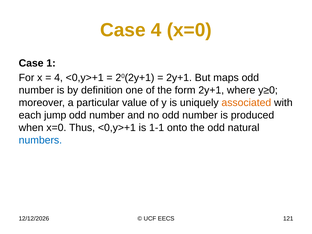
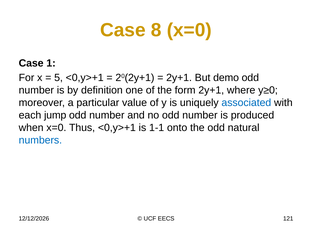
Case 4: 4 -> 8 (156, 30)
4: 4 -> 5 (59, 78)
maps: maps -> demo (226, 78)
associated colour: orange -> blue (246, 103)
